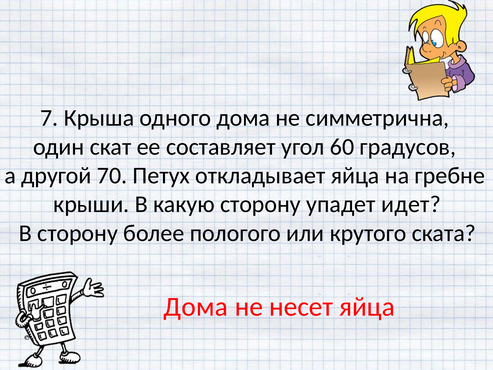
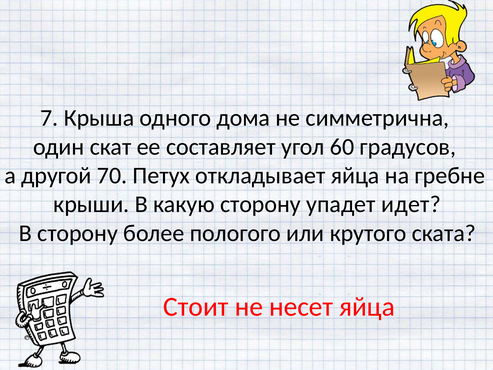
Дома: Дома -> Стоит (196, 307)
